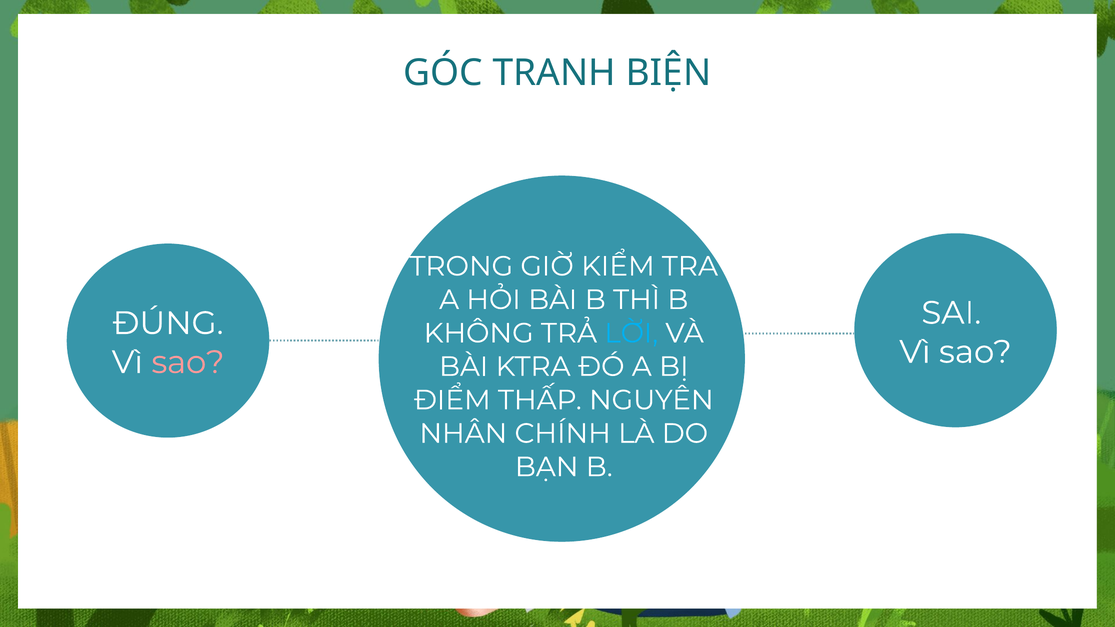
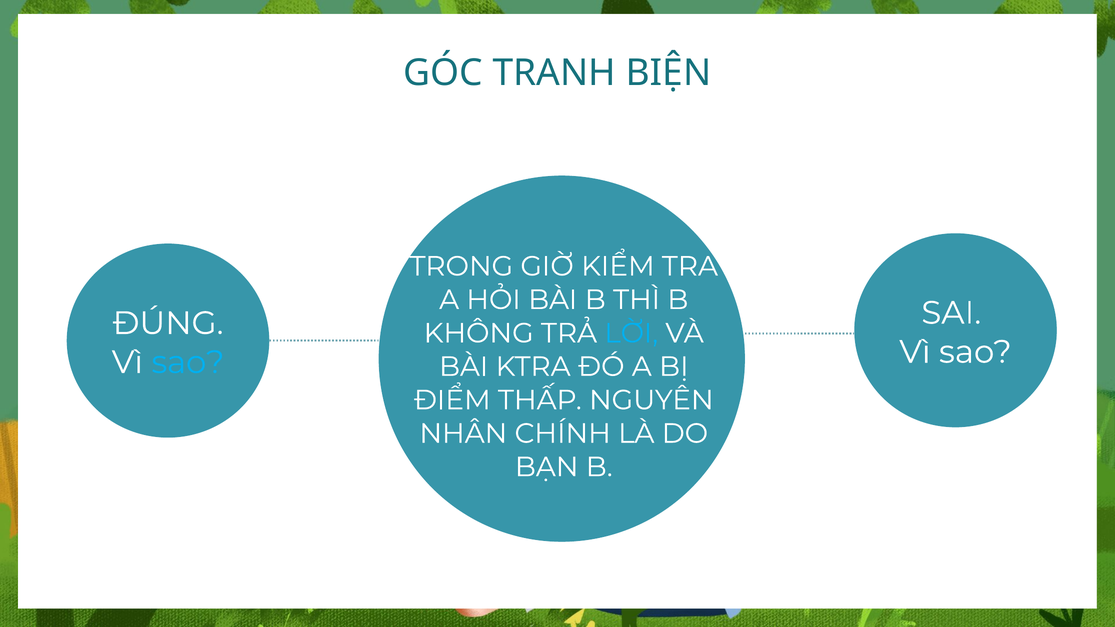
sao colour: pink -> light blue (188, 362)
